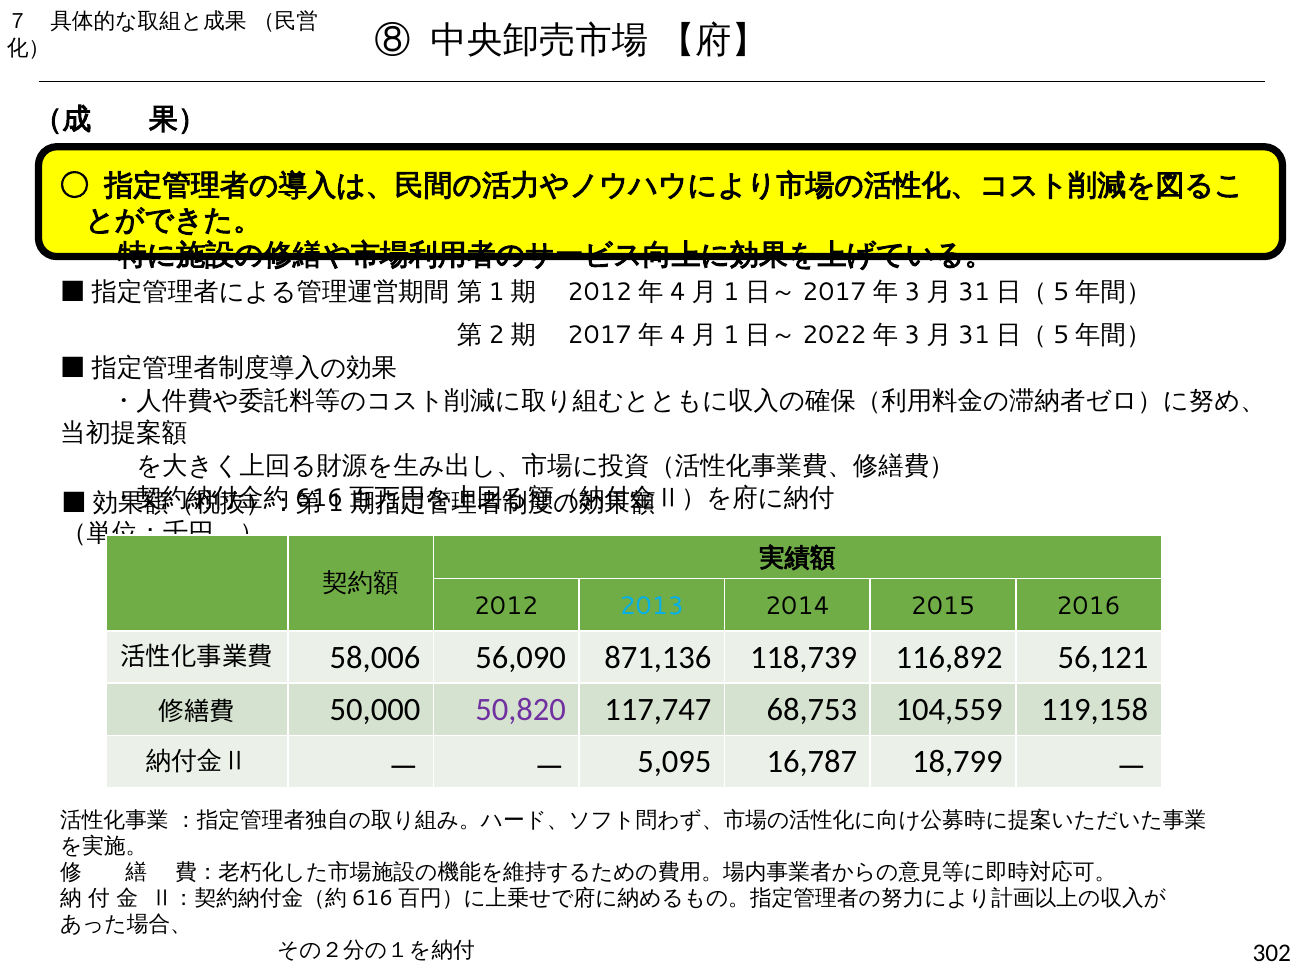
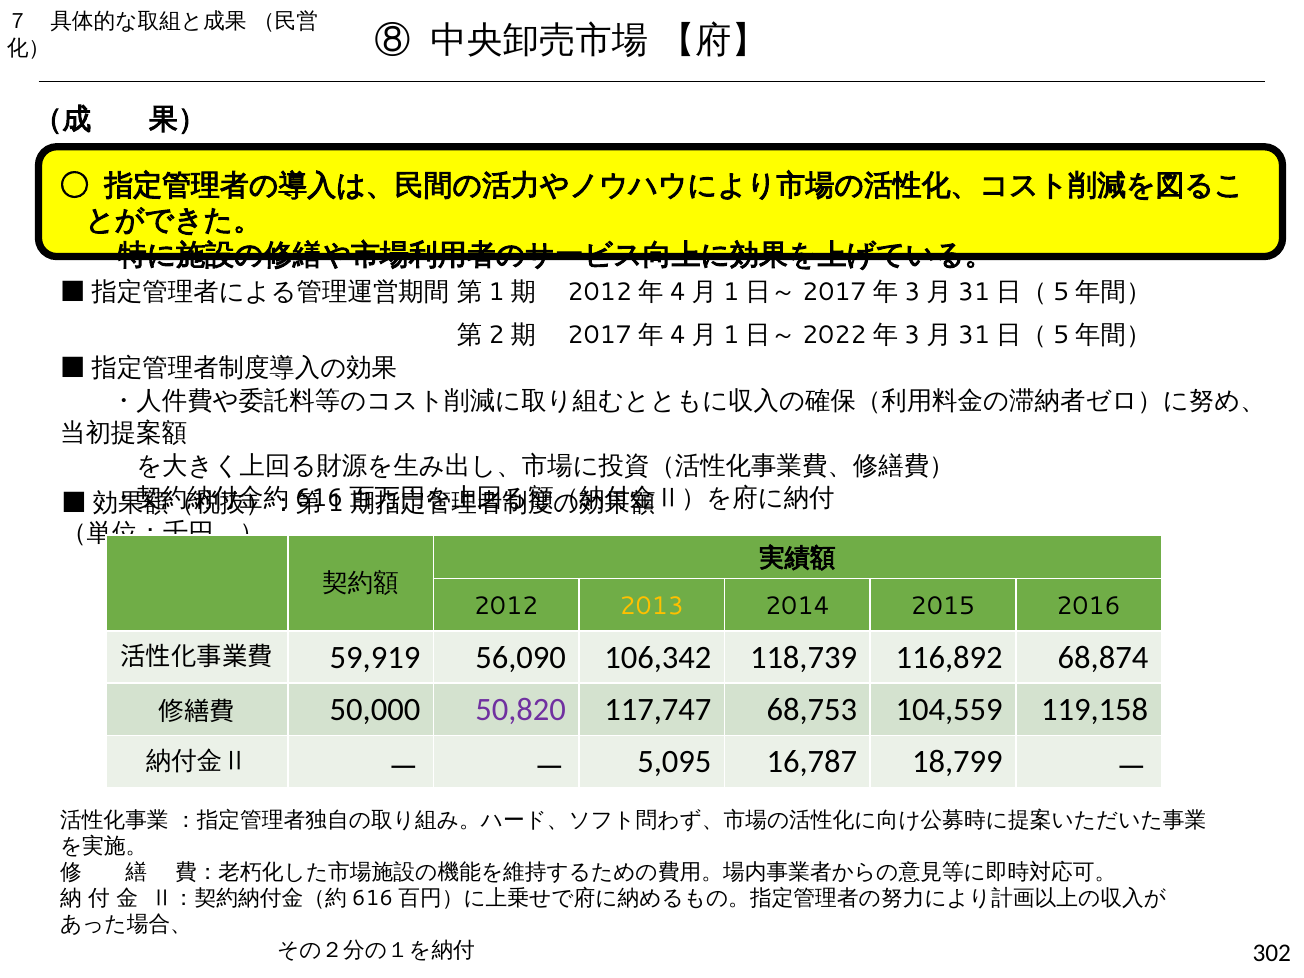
2013 colour: light blue -> yellow (652, 606)
58,006: 58,006 -> 59,919 (375, 658)
871,136: 871,136 -> 106,342 (658, 658)
56,121: 56,121 -> 68,874 (1103, 658)
